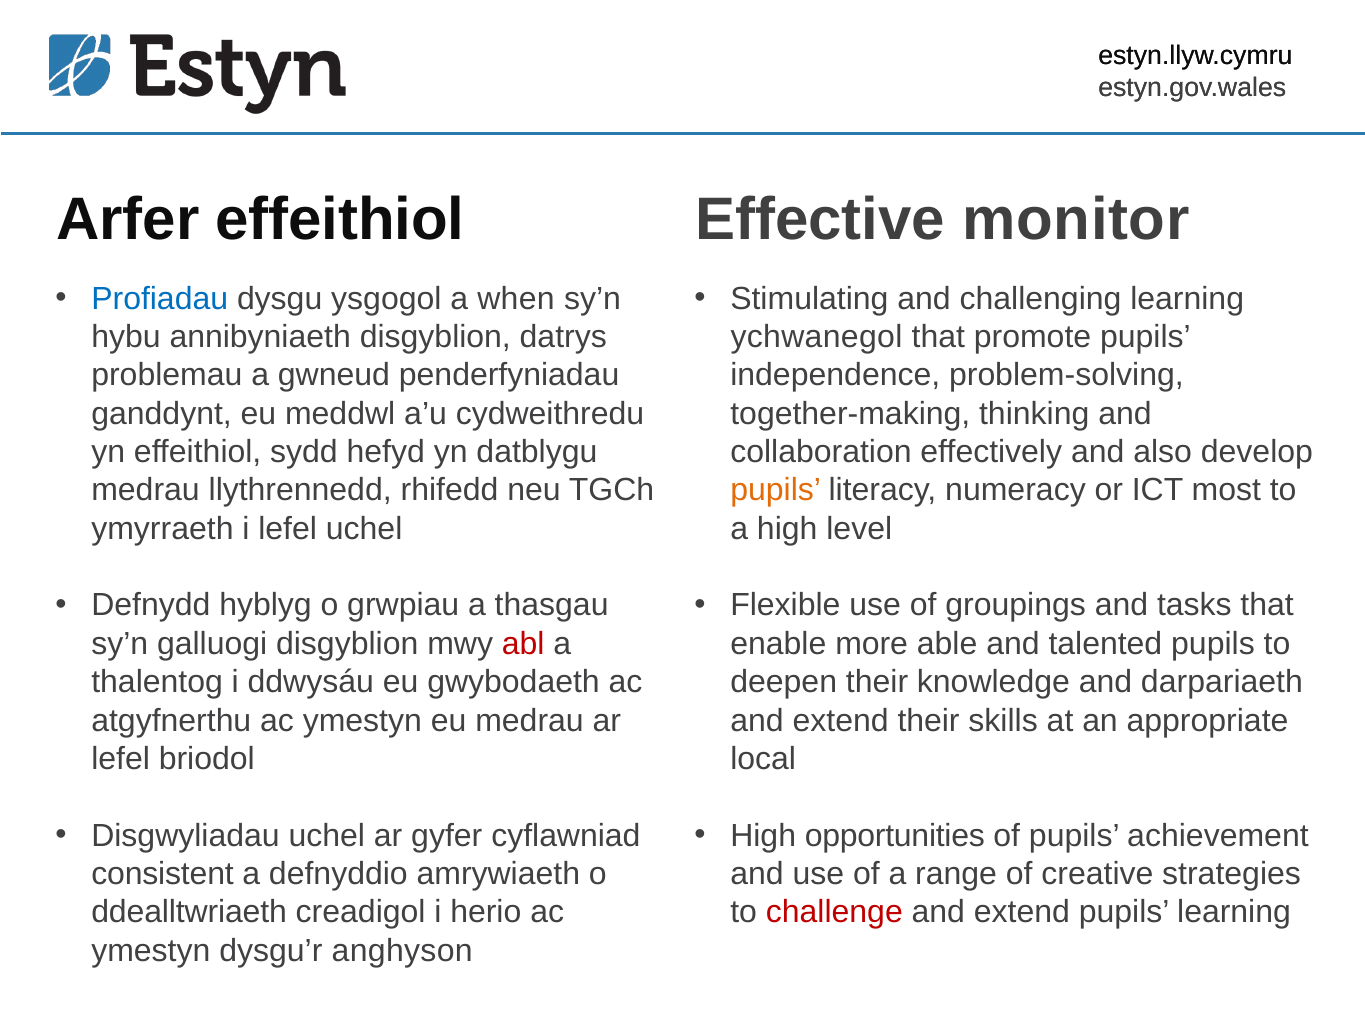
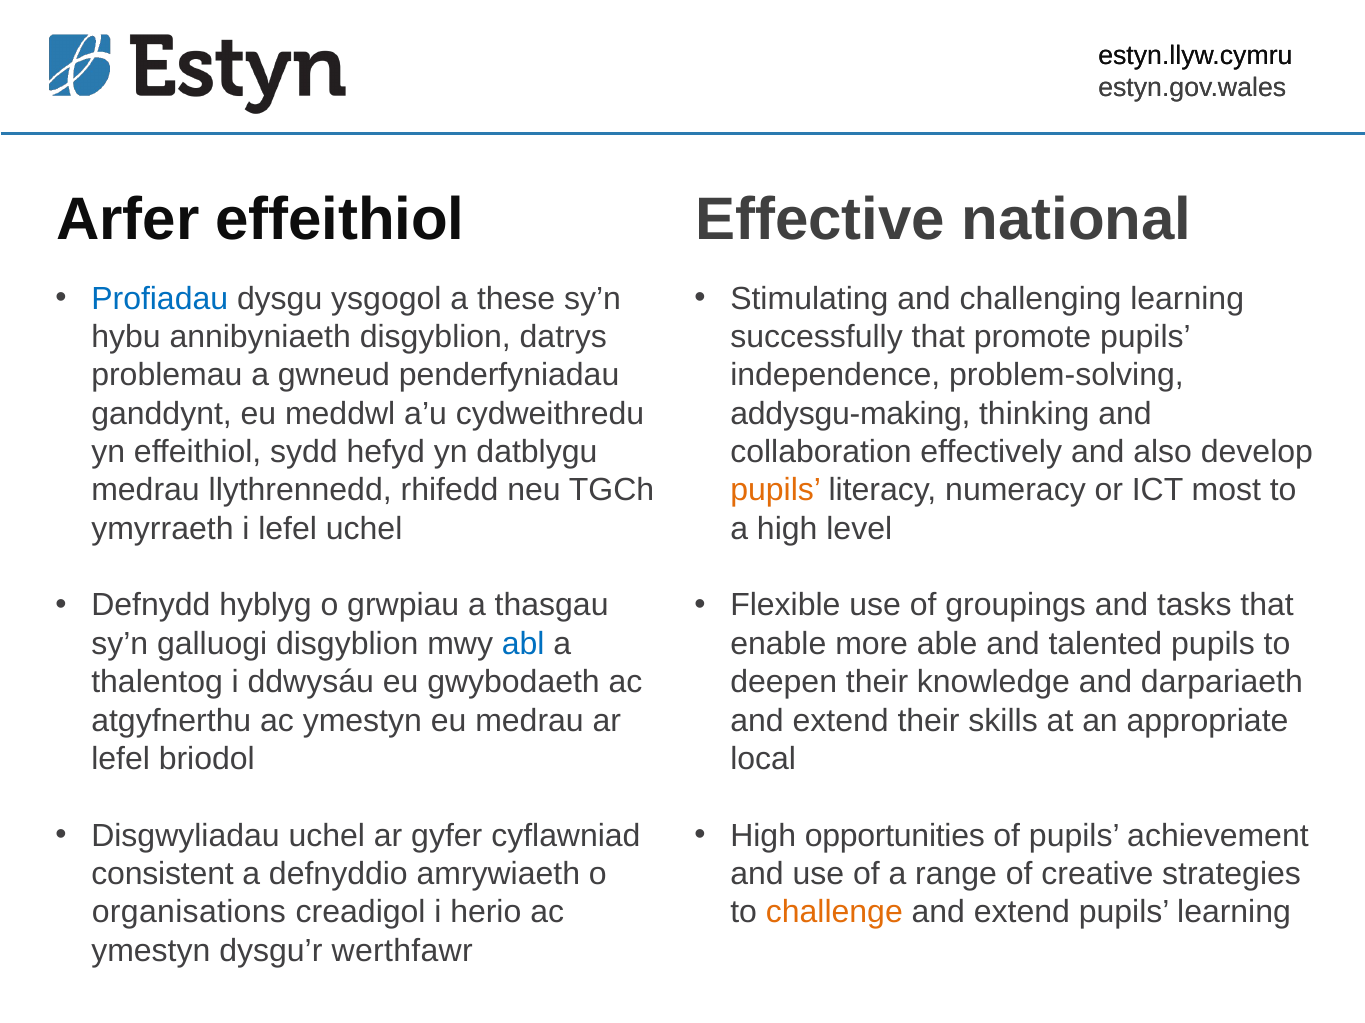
monitor: monitor -> national (1076, 220)
when: when -> these (516, 299)
ychwanegol: ychwanegol -> successfully (817, 337)
together-making: together-making -> addysgu-making (850, 414)
abl colour: red -> blue (523, 644)
ddealltwriaeth: ddealltwriaeth -> organisations (189, 913)
challenge colour: red -> orange (834, 913)
anghyson: anghyson -> werthfawr (402, 951)
